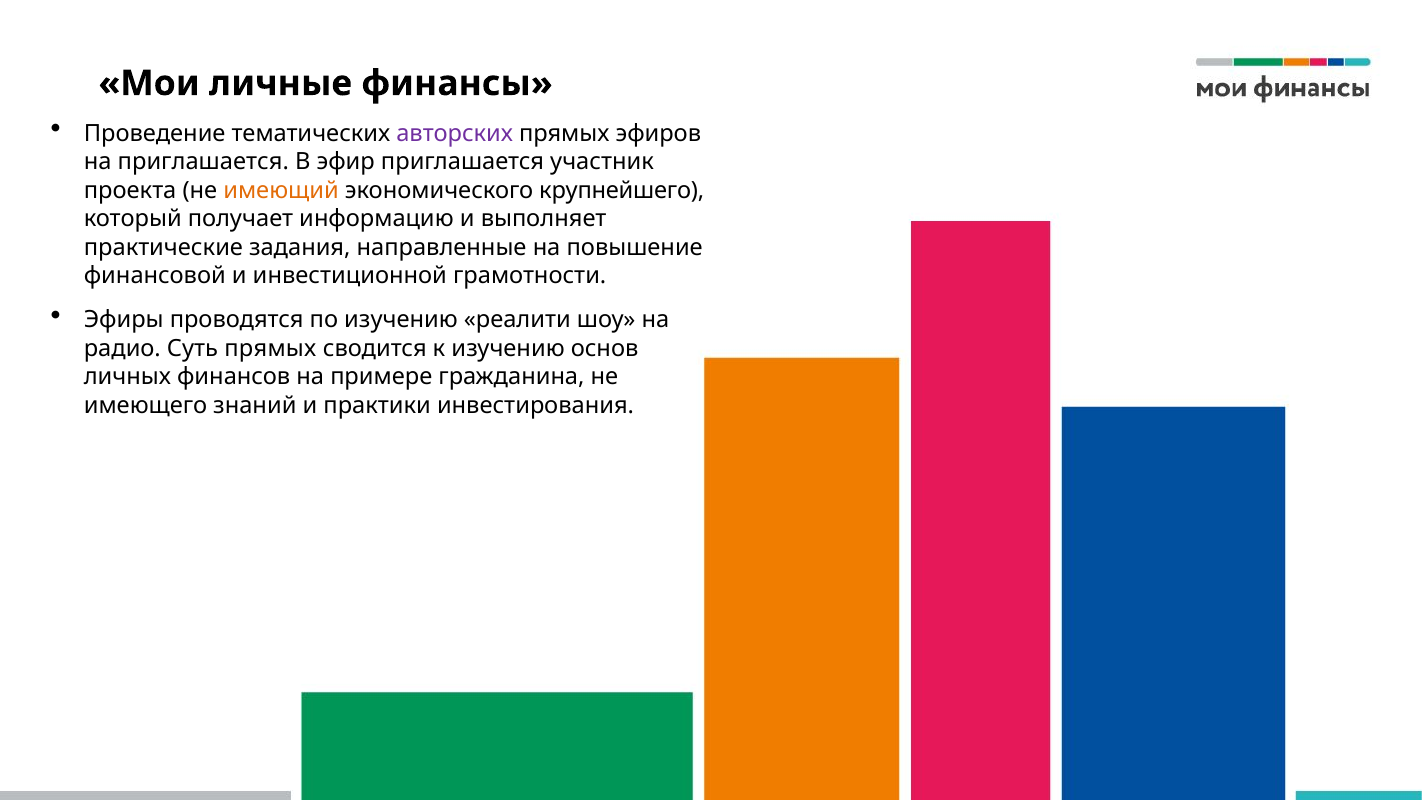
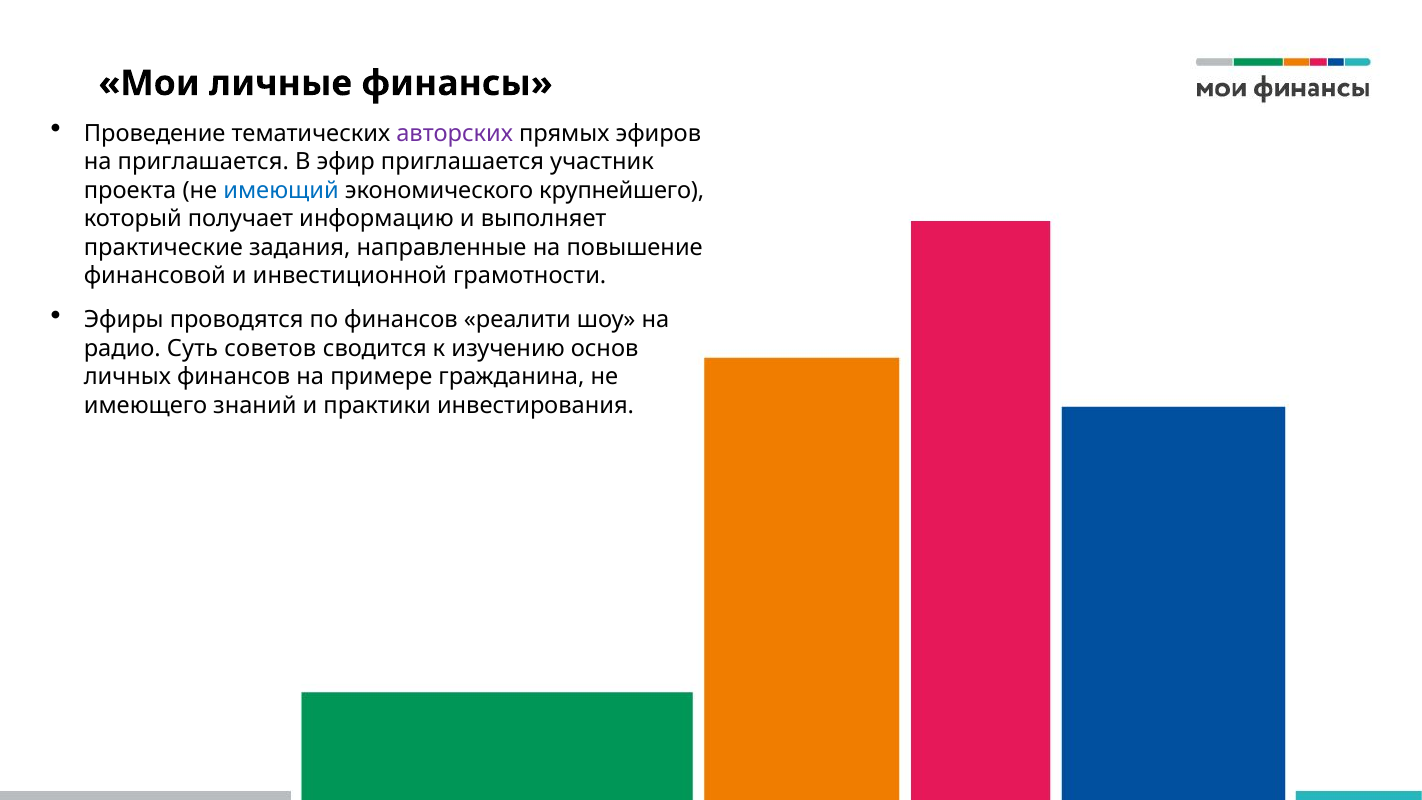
имеющий colour: orange -> blue (281, 190)
по изучению: изучению -> финансов (401, 320)
Суть прямых: прямых -> советов (270, 348)
